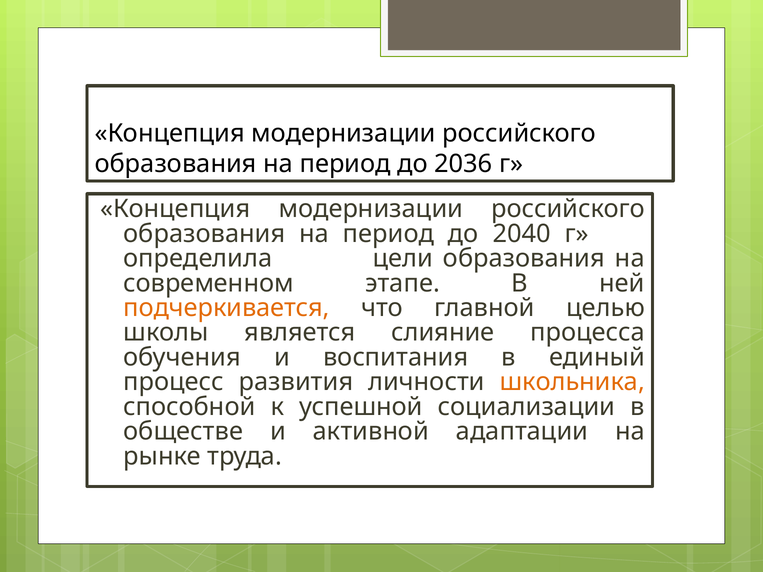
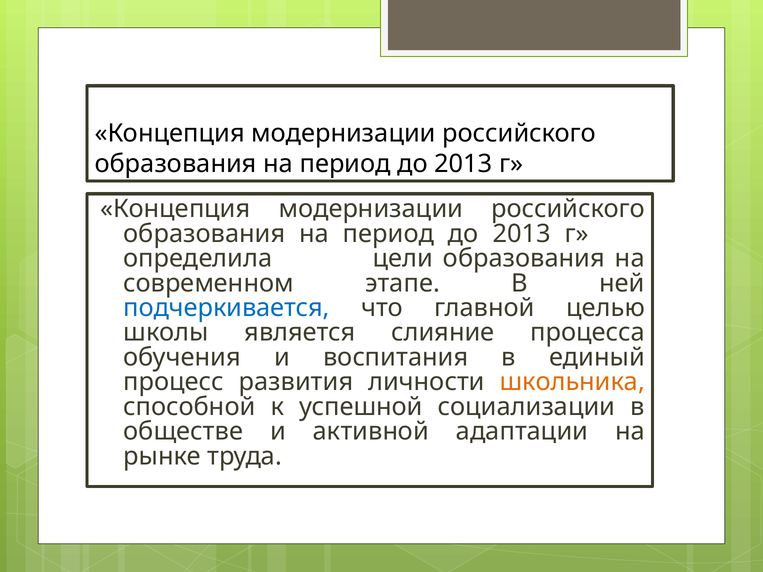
2036: 2036 -> 2013 (463, 164)
2040: 2040 -> 2013 (522, 234)
подчеркивается colour: orange -> blue (227, 308)
